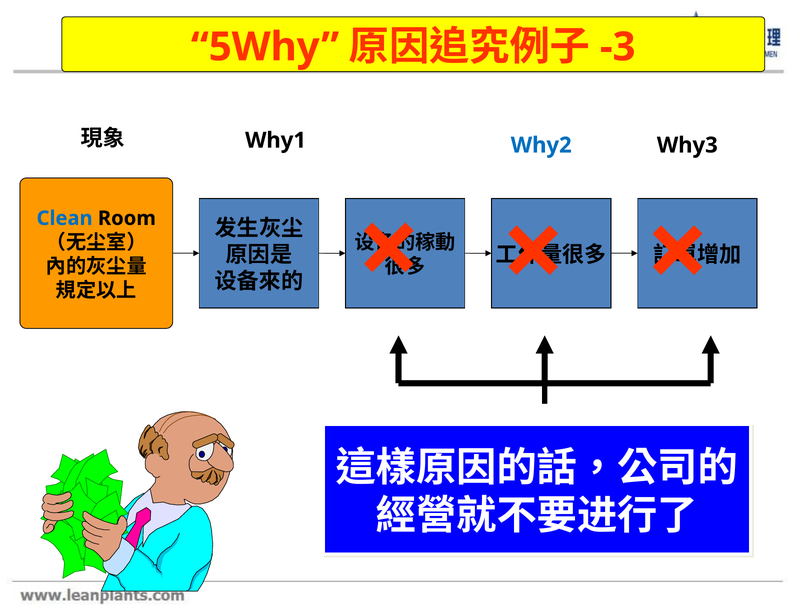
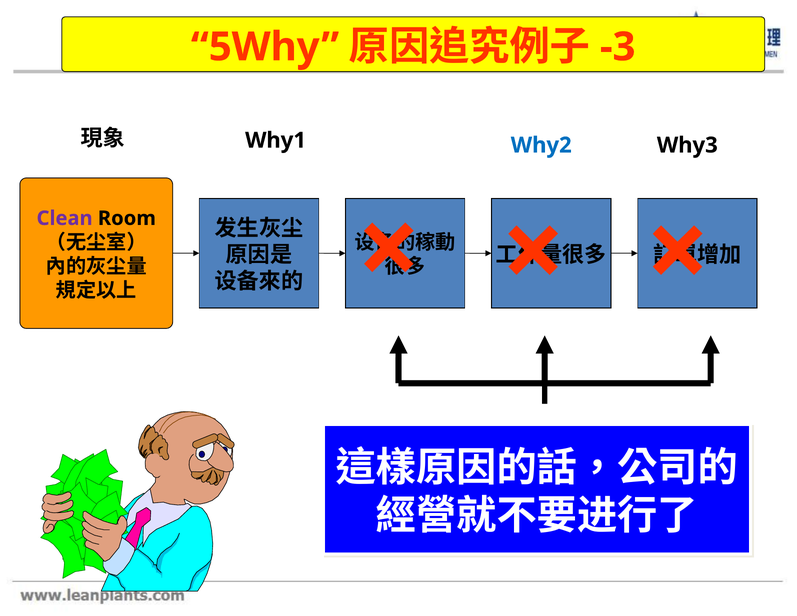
Clean colour: blue -> purple (65, 218)
